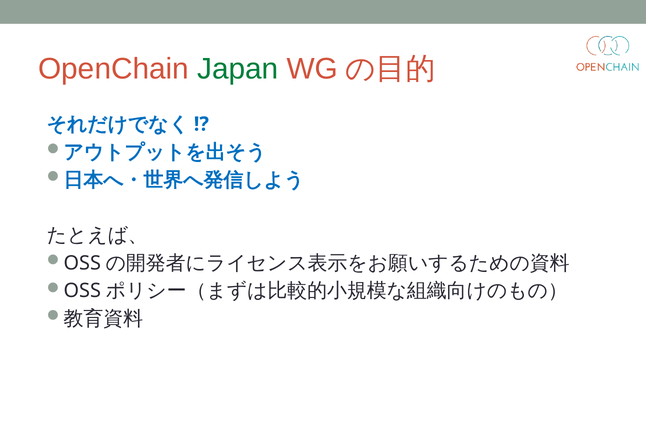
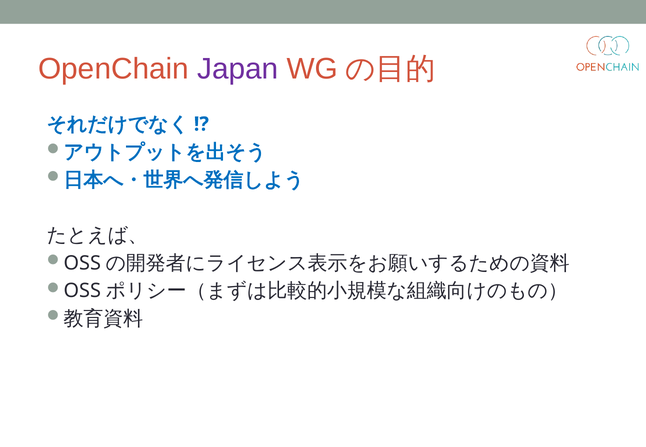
Japan colour: green -> purple (238, 69)
